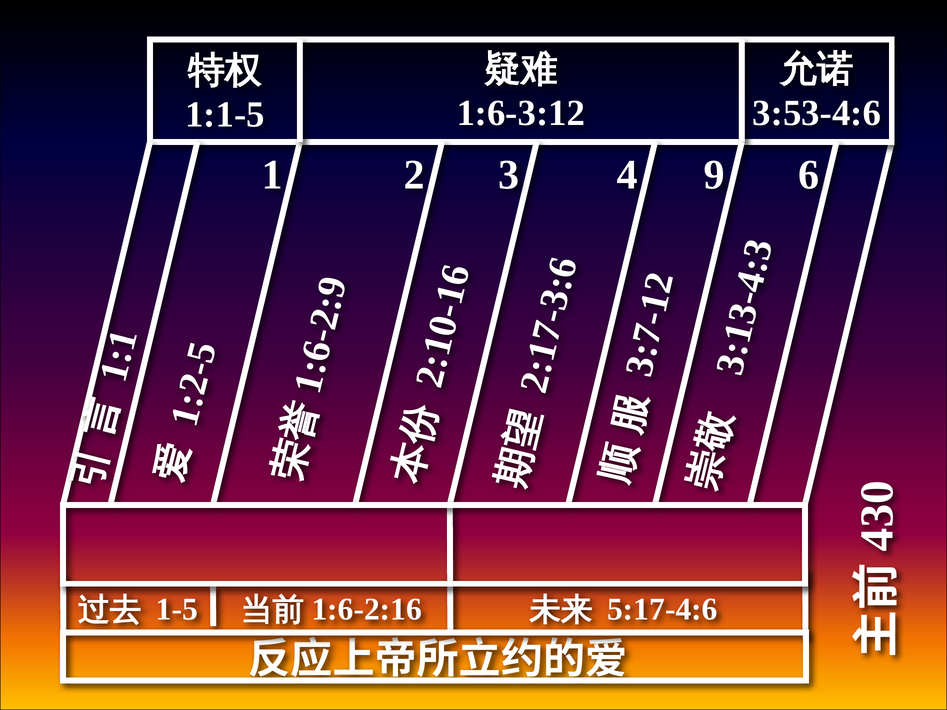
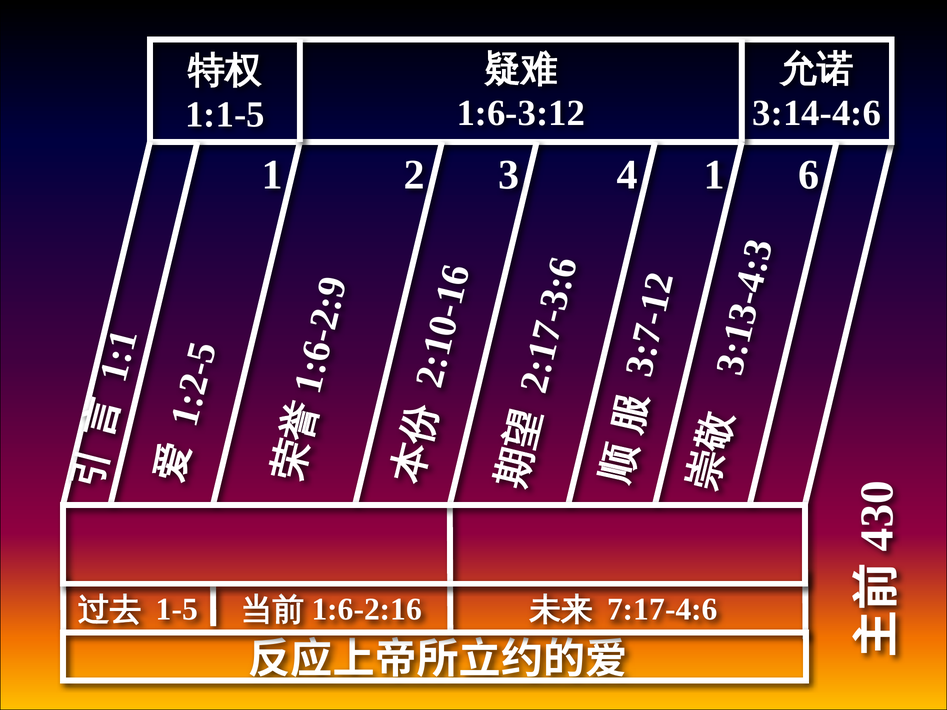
3:53-4:6: 3:53-4:6 -> 3:14-4:6 (817, 113)
4 9: 9 -> 1 (714, 175)
5:17-4:6: 5:17-4:6 -> 7:17-4:6 (662, 610)
